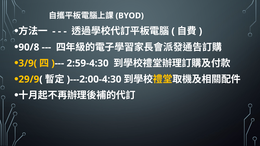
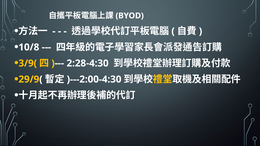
90/8: 90/8 -> 10/8 (29, 47)
2:59-4:30: 2:59-4:30 -> 2:28-4:30 (88, 63)
